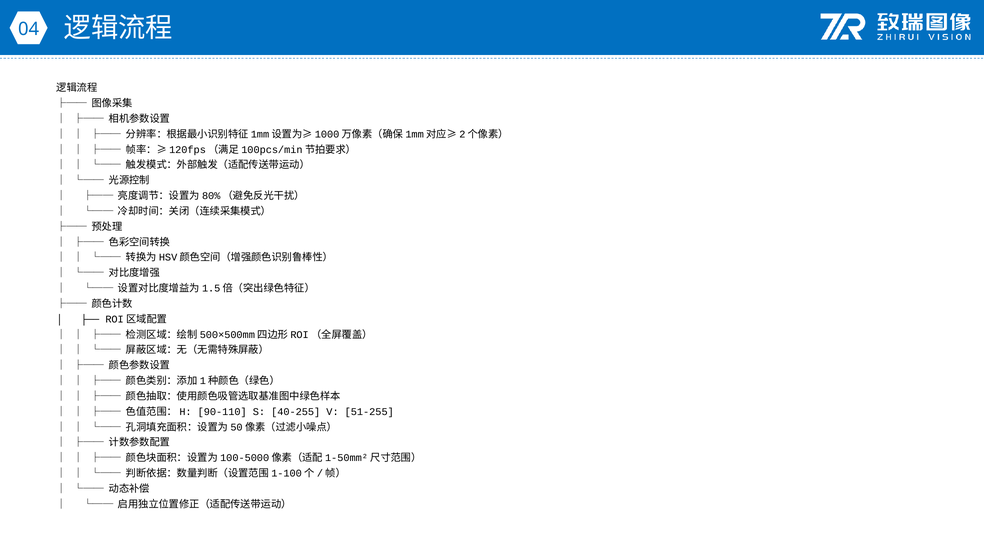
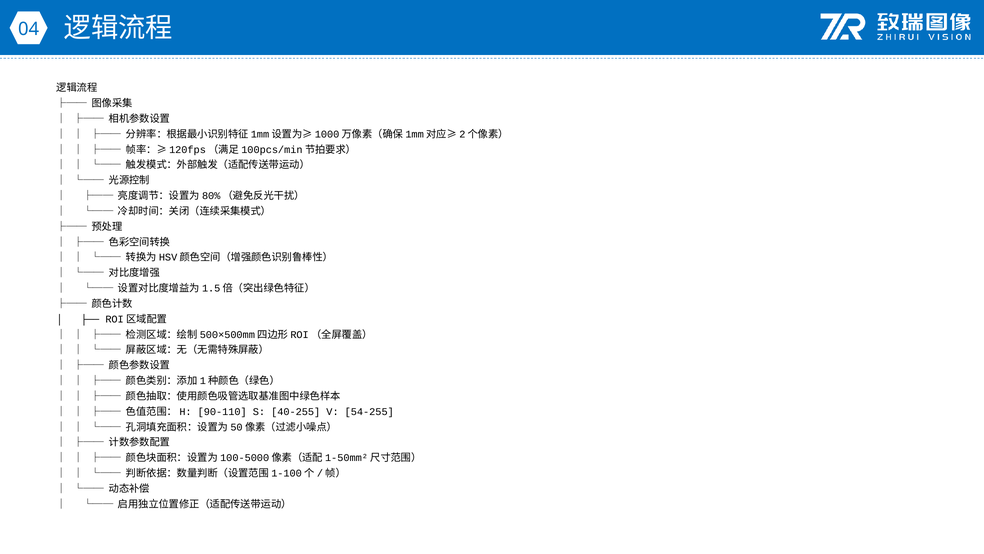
51-255: 51-255 -> 54-255 (369, 411)
